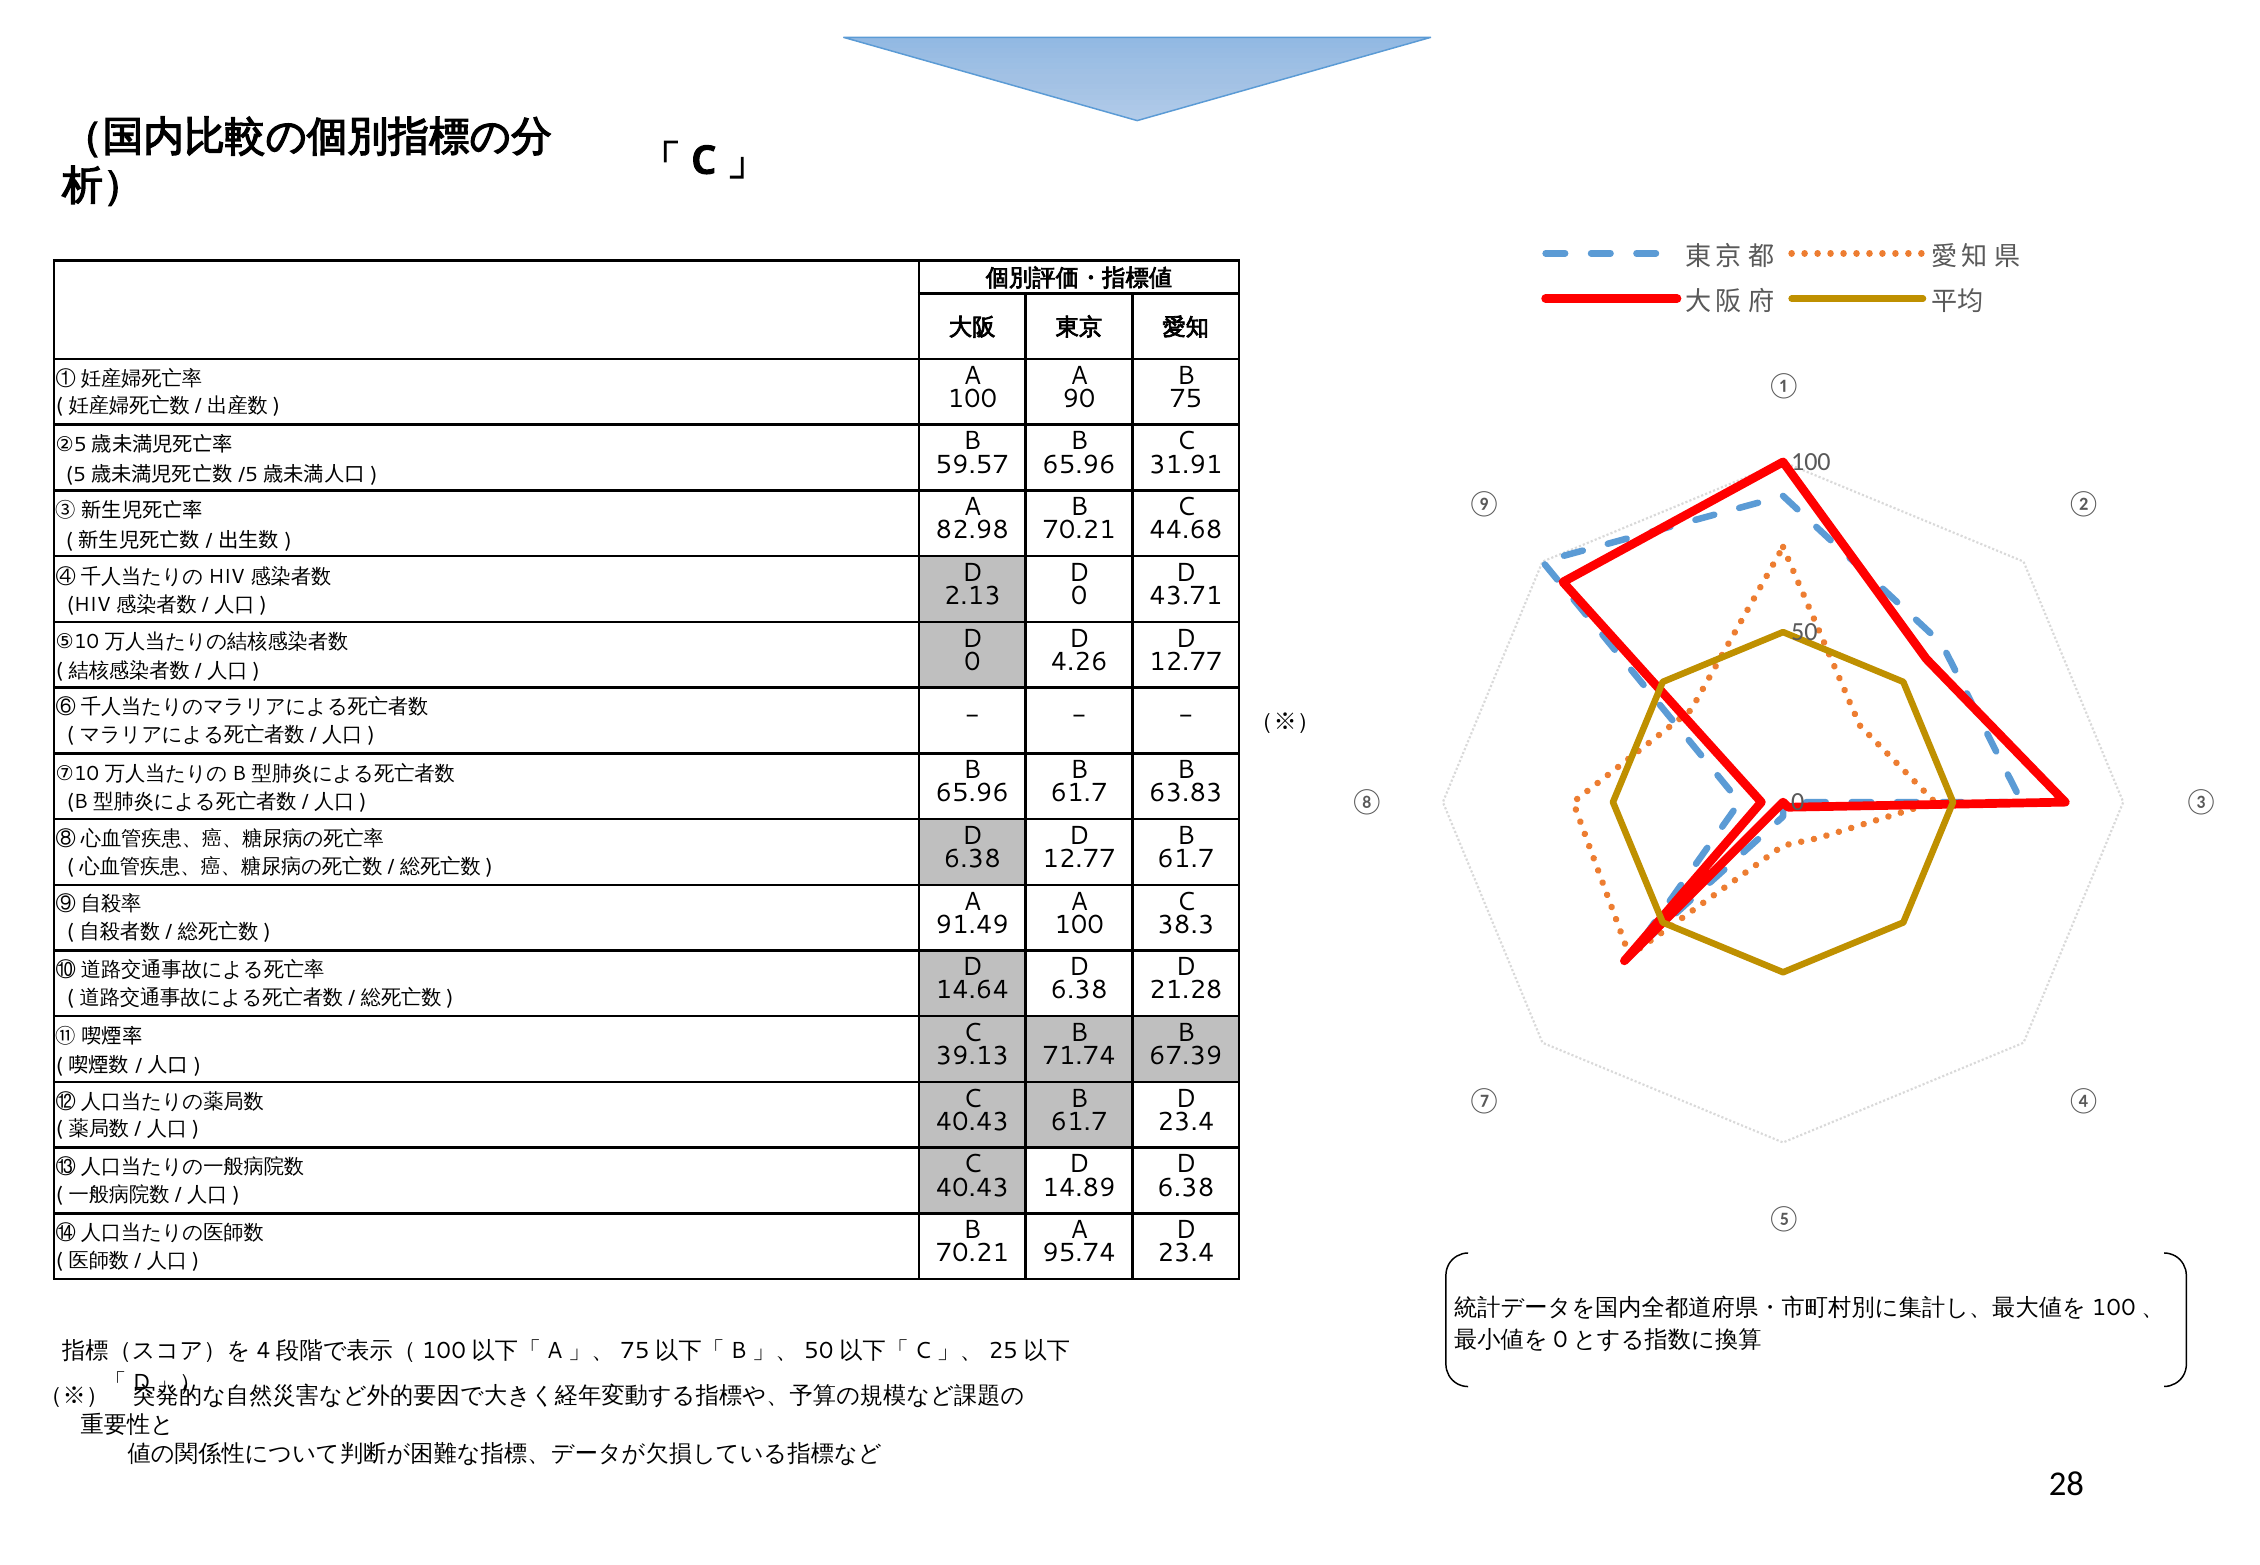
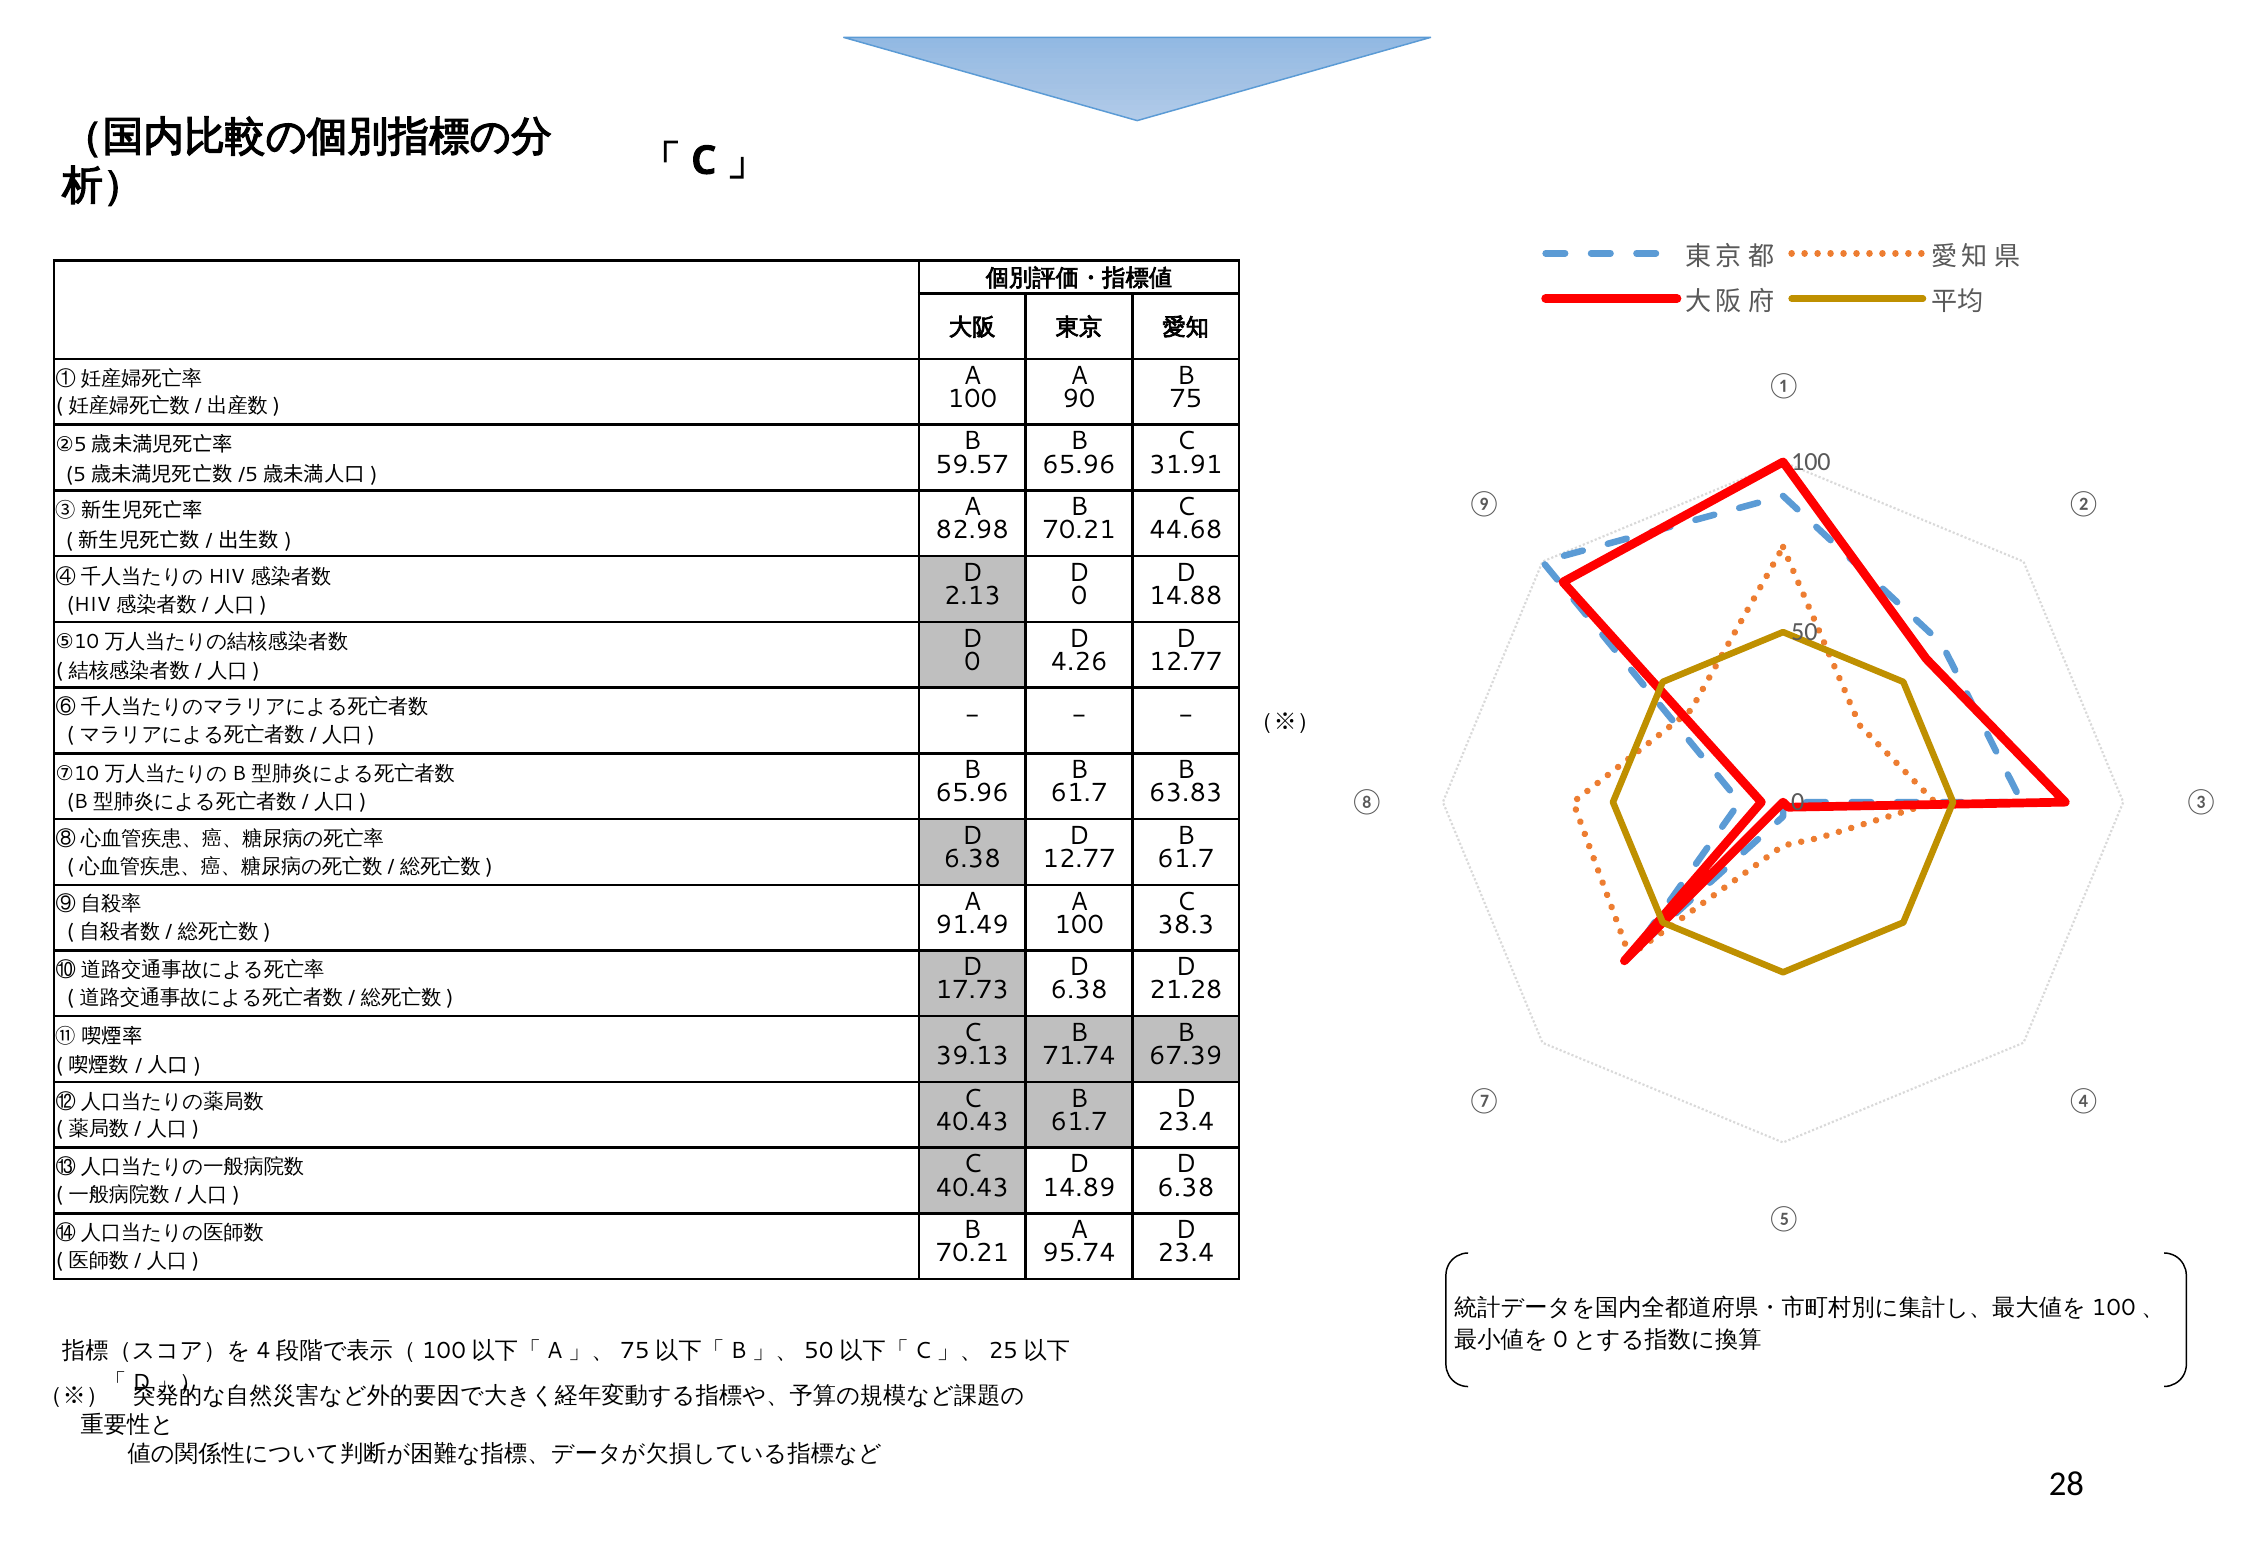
43.71: 43.71 -> 14.88 (1186, 596)
14.64: 14.64 -> 17.73 (972, 990)
